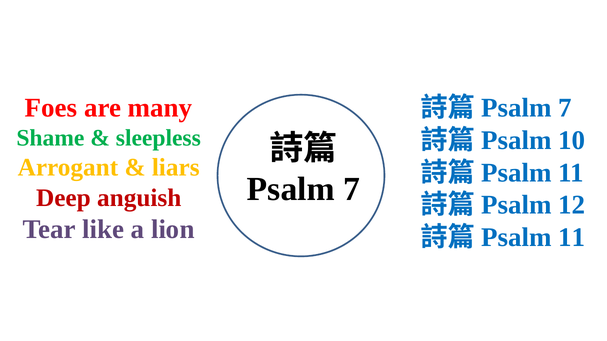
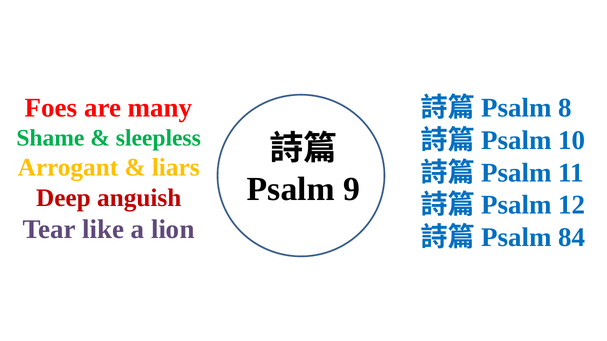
7: 7 -> 8 (565, 108)
7: 7 -> 9 (352, 189)
11: 11 -> 84 (572, 238)
